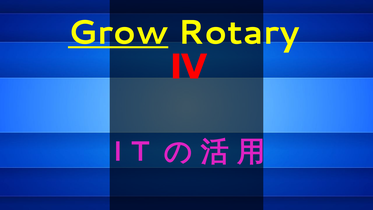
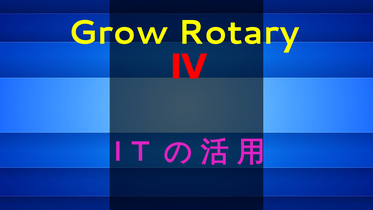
Grow underline: present -> none (118, 32)
